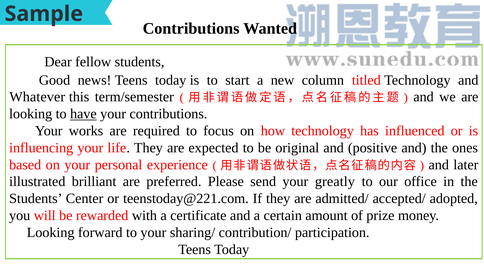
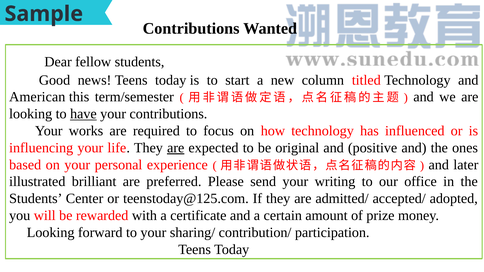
Whatever: Whatever -> American (37, 97)
are underline: none -> present (176, 148)
greatly: greatly -> writing (335, 182)
teenstoday@221.com: teenstoday@221.com -> teenstoday@125.com (186, 199)
